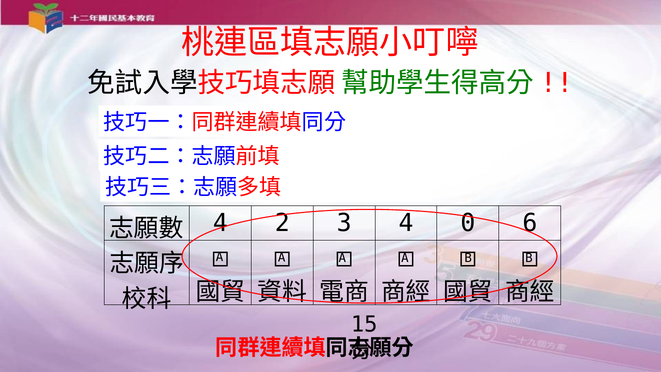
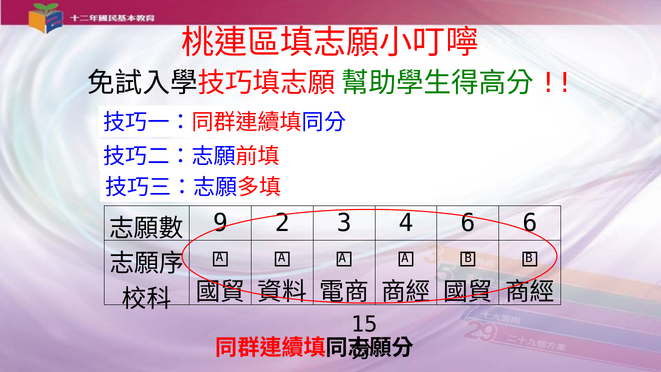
4: 4 -> 9 (220, 223)
4 0: 0 -> 6 (468, 223)
